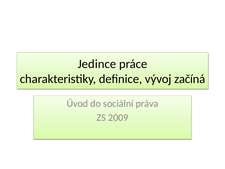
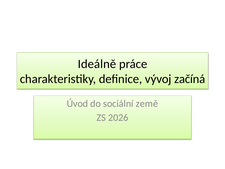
Jedince: Jedince -> Ideálně (97, 64)
práva: práva -> země (147, 103)
2009: 2009 -> 2026 (118, 117)
